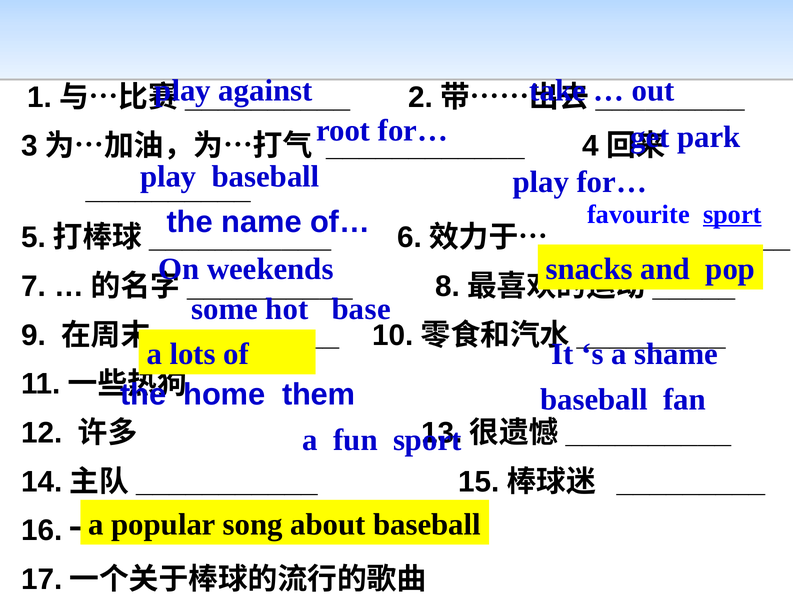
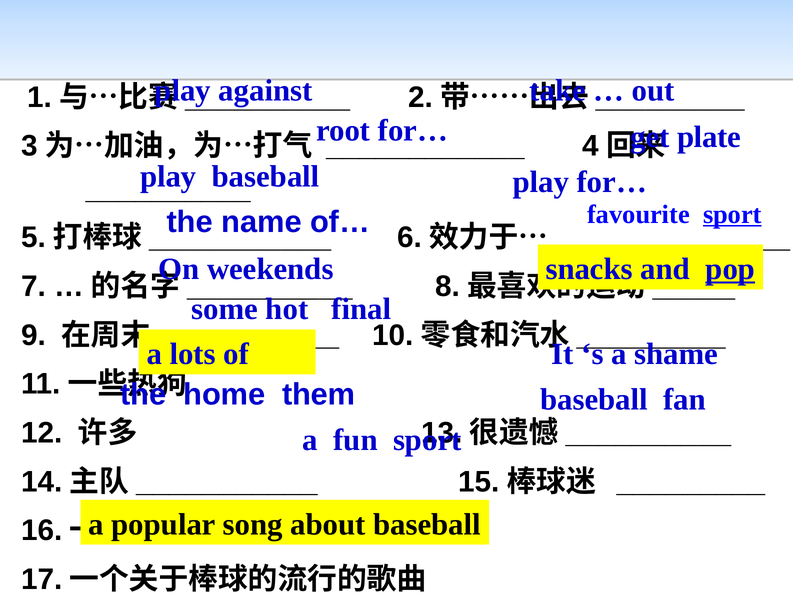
park: park -> plate (709, 137)
pop underline: none -> present (730, 269)
base: base -> final (361, 309)
